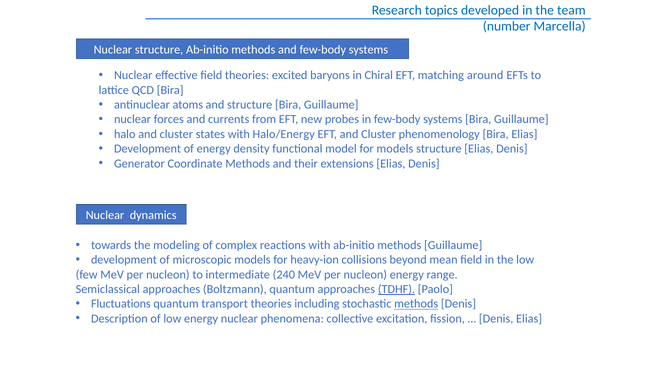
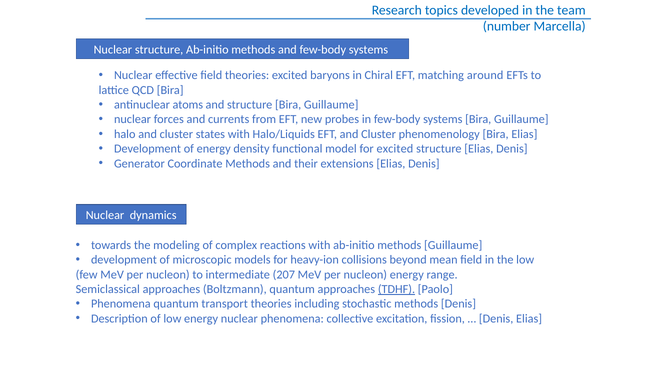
Halo/Energy: Halo/Energy -> Halo/Liquids (284, 134)
for models: models -> excited (395, 149)
240: 240 -> 207 (284, 275)
Fluctuations: Fluctuations -> Phenomena (121, 304)
methods underline: present -> none (416, 304)
